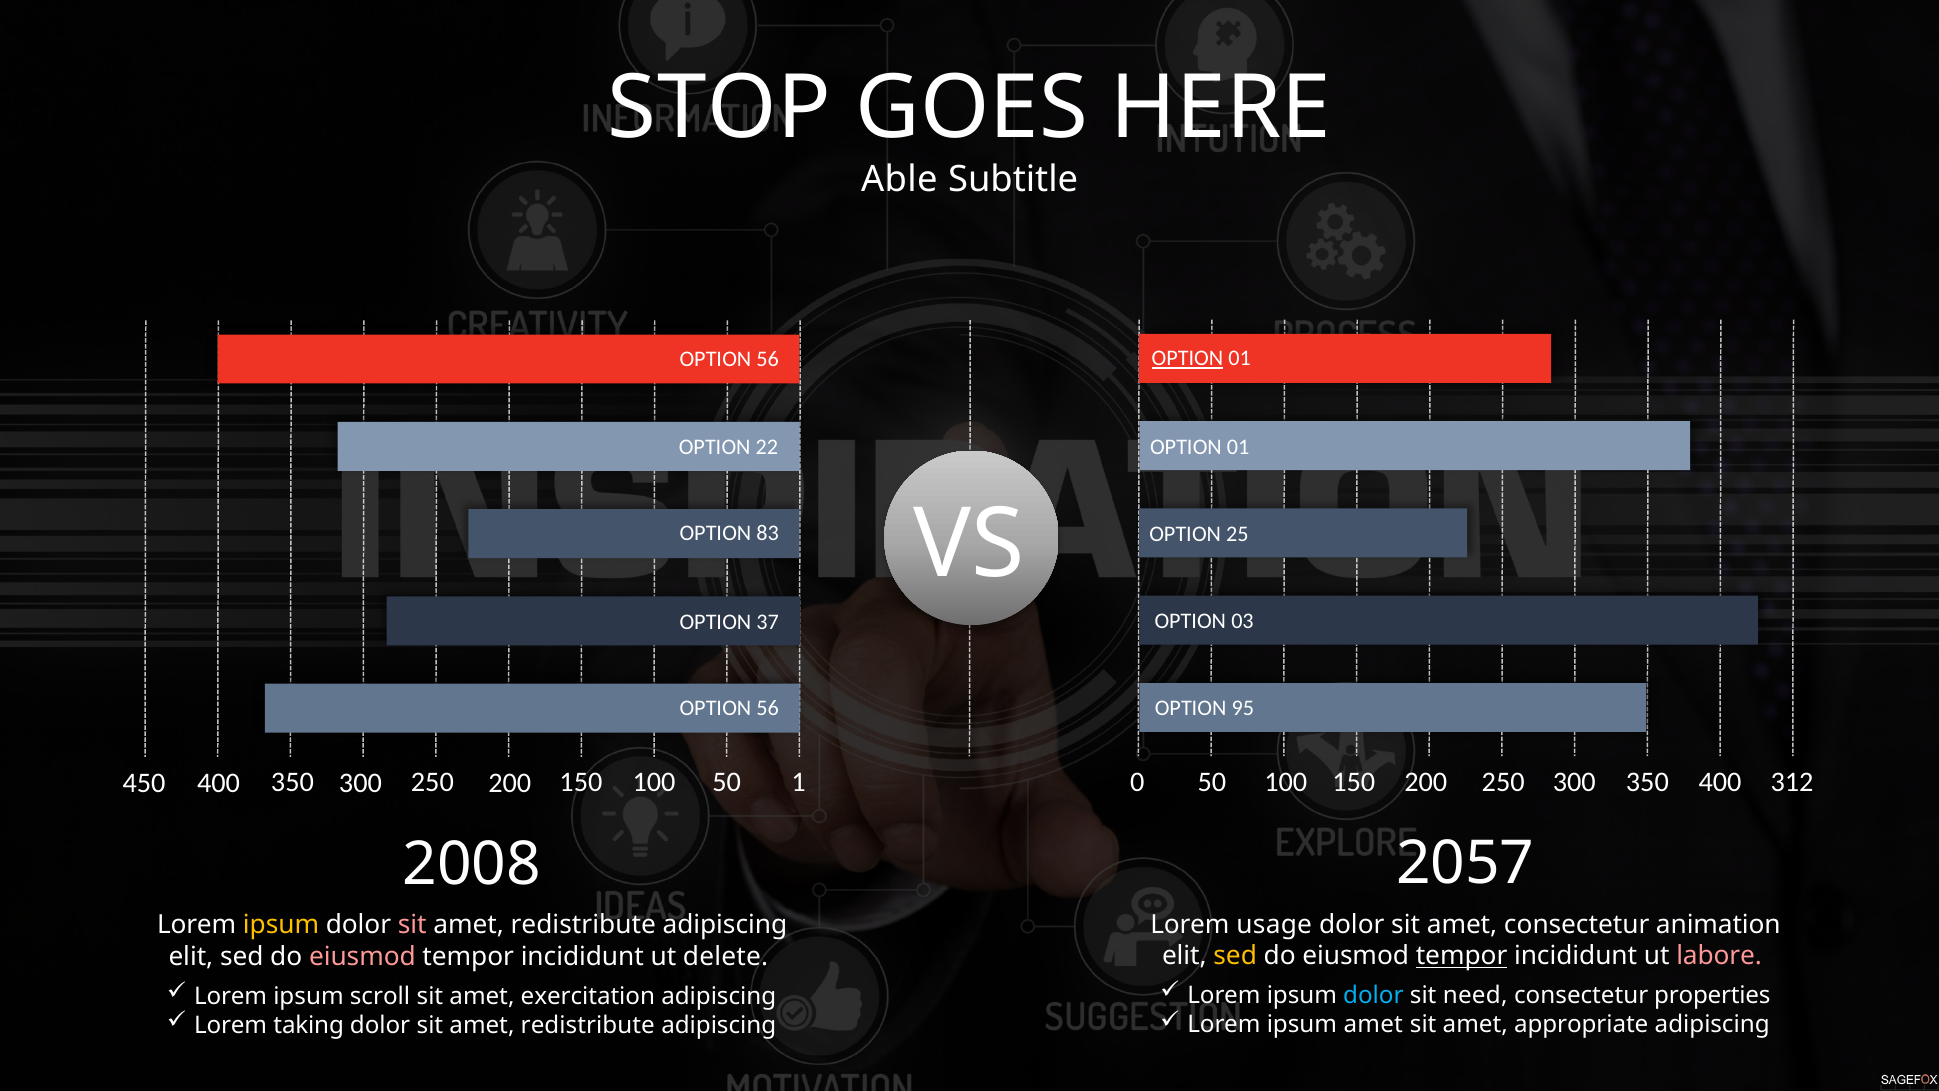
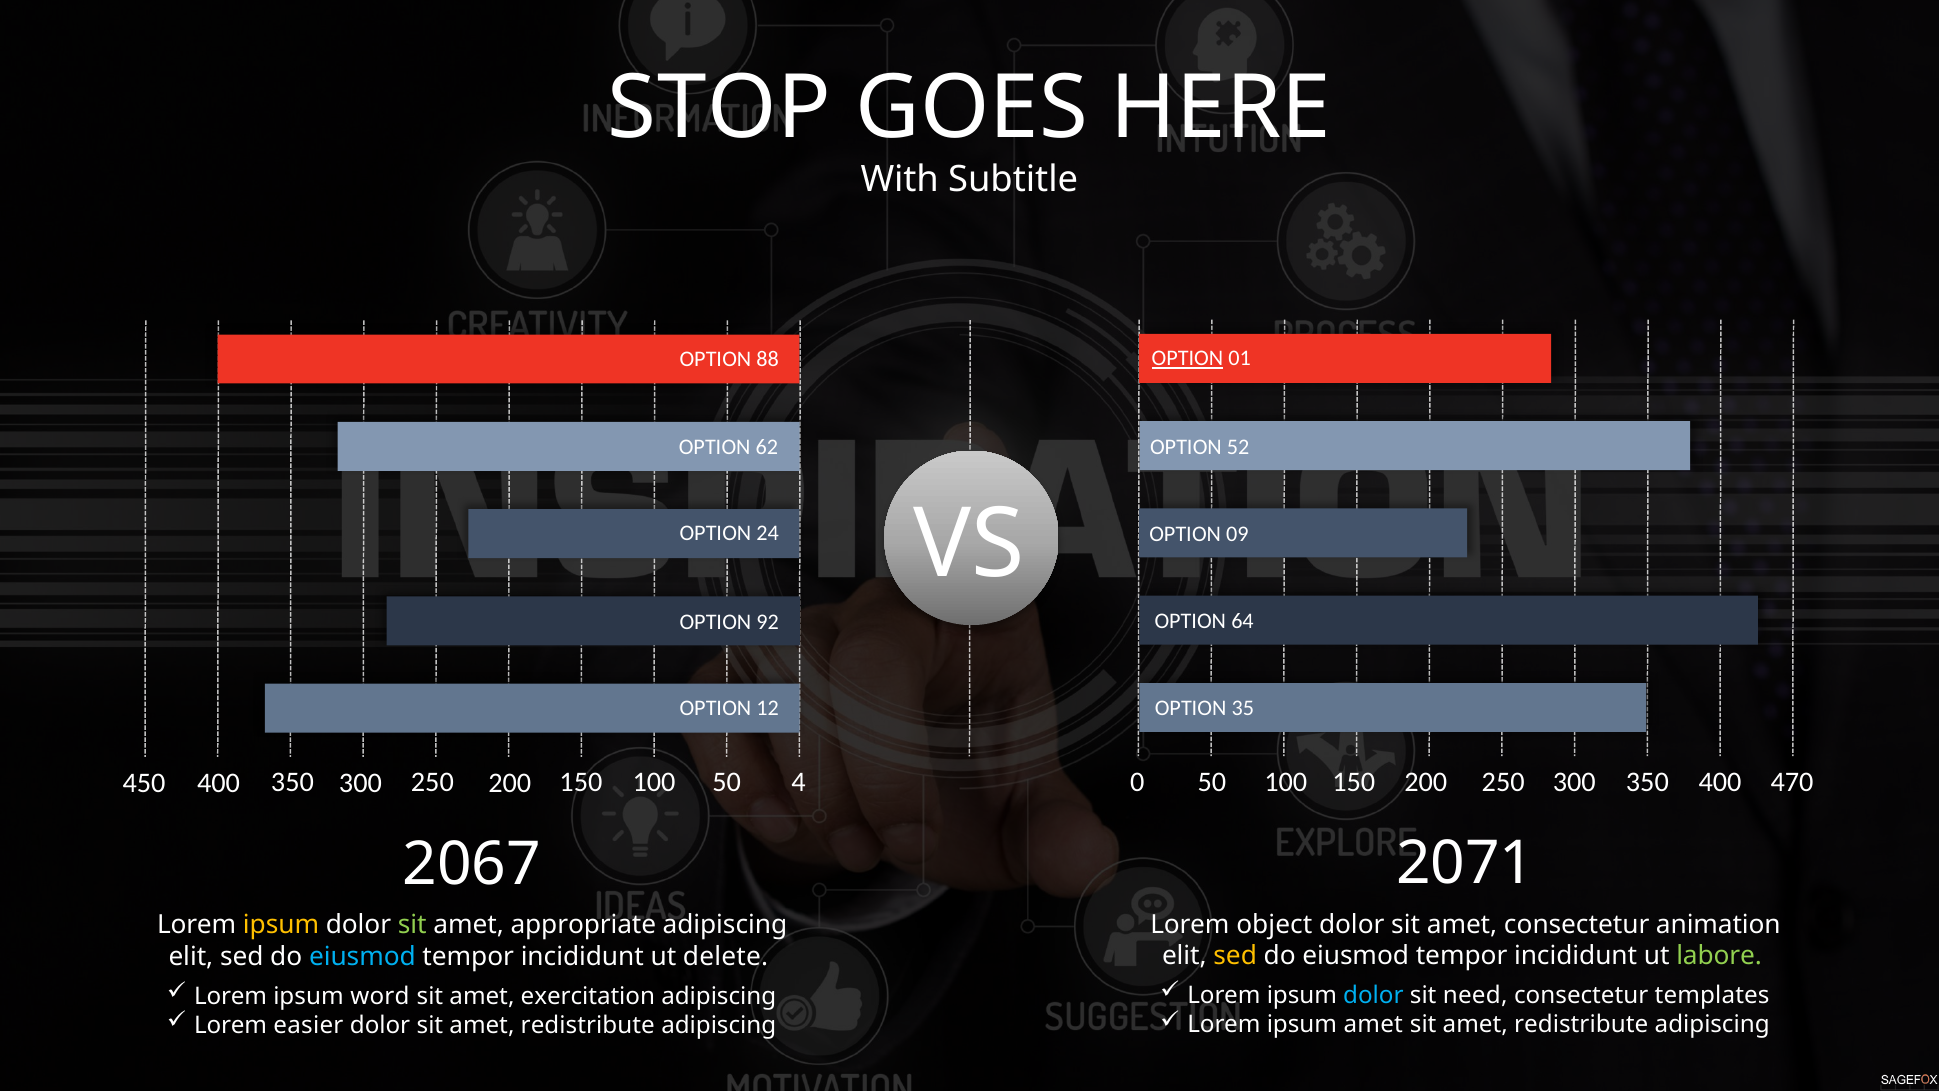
Able: Able -> With (900, 179)
56: 56 -> 88 (768, 359)
22: 22 -> 62 (767, 447)
01: 01 -> 52 (1238, 447)
83: 83 -> 24 (768, 533)
25: 25 -> 09 (1237, 534)
03: 03 -> 64 (1242, 621)
37: 37 -> 92 (768, 622)
56: 56 -> 12 (768, 708)
95: 95 -> 35 (1243, 708)
312: 312 -> 470 (1792, 782)
1: 1 -> 4 (799, 782)
2057: 2057 -> 2071 (1465, 863)
2008: 2008 -> 2067 (472, 864)
usage: usage -> object (1274, 924)
sit colour: pink -> light green (412, 925)
redistribute: redistribute -> appropriate (583, 925)
tempor underline: present -> none (1462, 956)
labore colour: pink -> light green (1719, 956)
eiusmod colour: pink -> light blue (362, 956)
properties: properties -> templates (1712, 996)
scroll: scroll -> word (380, 996)
appropriate: appropriate -> redistribute (1581, 1025)
taking: taking -> easier (308, 1025)
